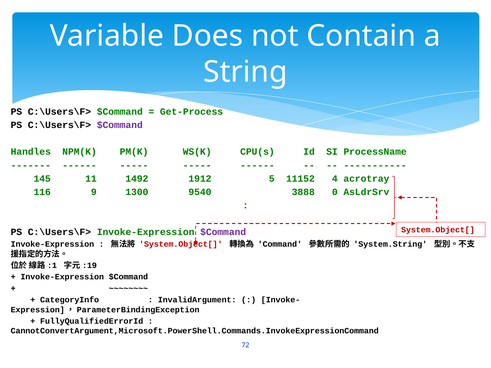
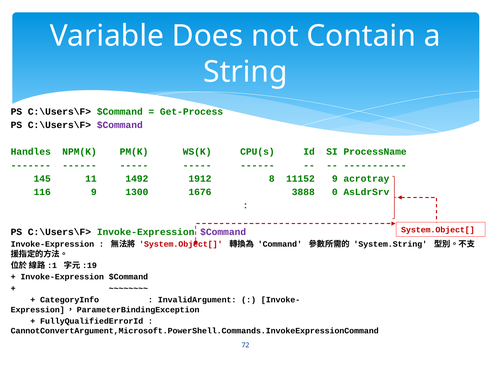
5: 5 -> 8 (272, 179)
11152 4: 4 -> 9 (335, 179)
9540: 9540 -> 1676 (200, 192)
